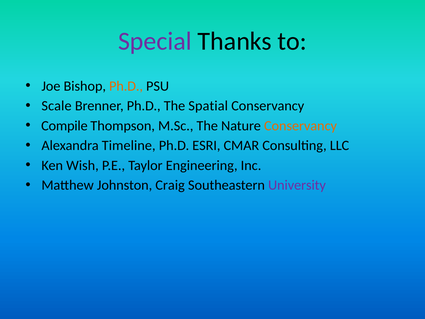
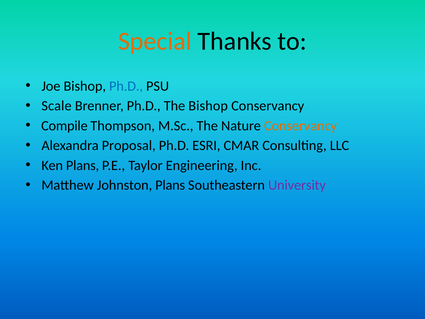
Special colour: purple -> orange (155, 41)
Ph.D colour: orange -> blue (126, 86)
The Spatial: Spatial -> Bishop (208, 106)
Timeline: Timeline -> Proposal (129, 145)
Ken Wish: Wish -> Plans (83, 165)
Johnston Craig: Craig -> Plans (170, 185)
